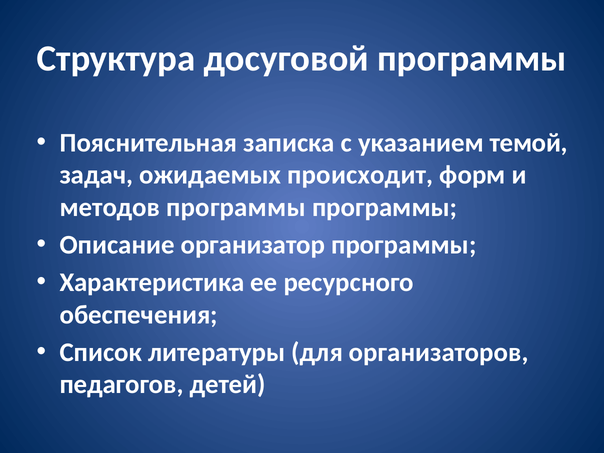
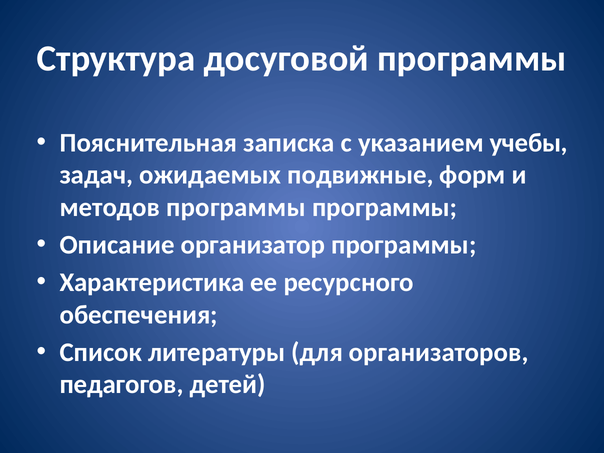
темой: темой -> учебы (529, 143)
происходит: происходит -> подвижные (360, 175)
